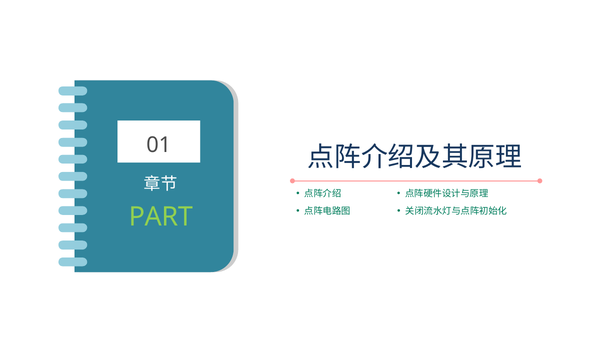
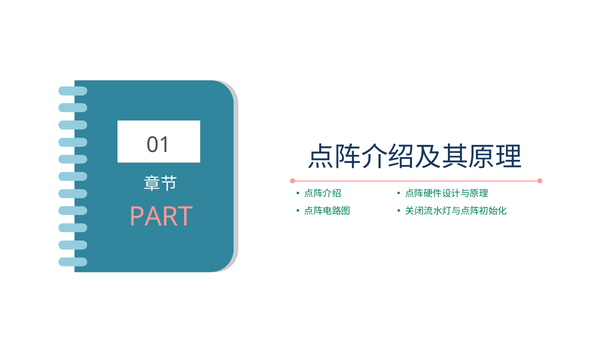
PART colour: light green -> pink (161, 217)
